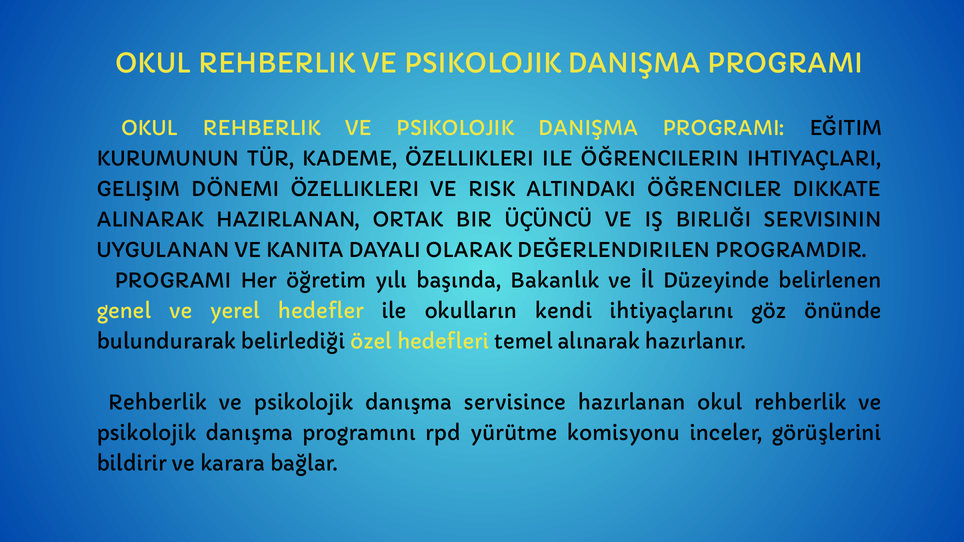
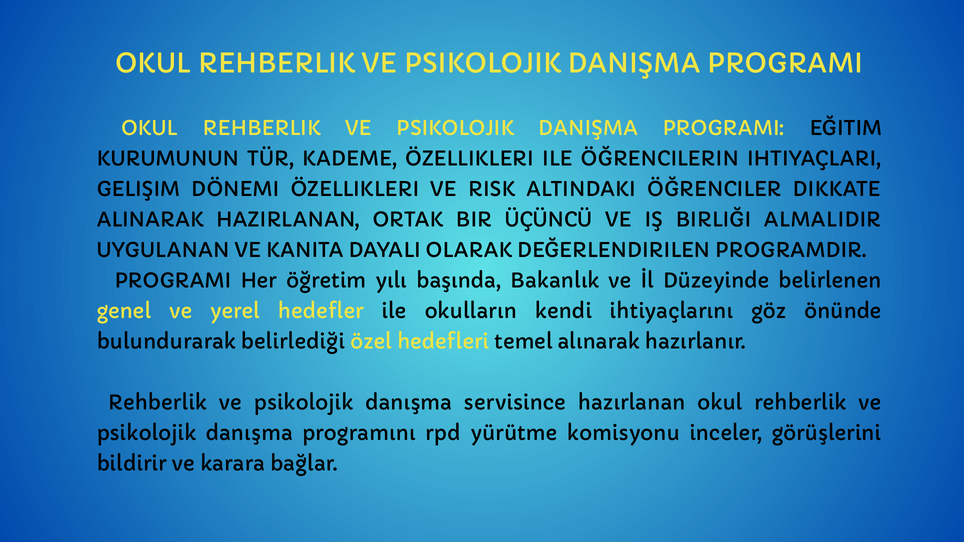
SERVISININ: SERVISININ -> ALMALIDIR (823, 220)
